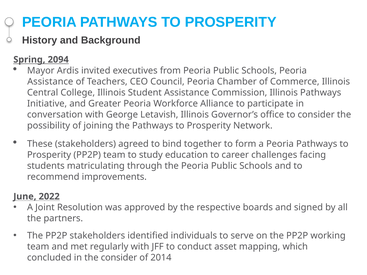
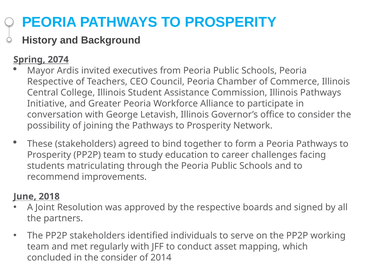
2094: 2094 -> 2074 (58, 60)
Assistance: Assistance -> Respective (50, 82)
2022: 2022 -> 2018 (49, 197)
